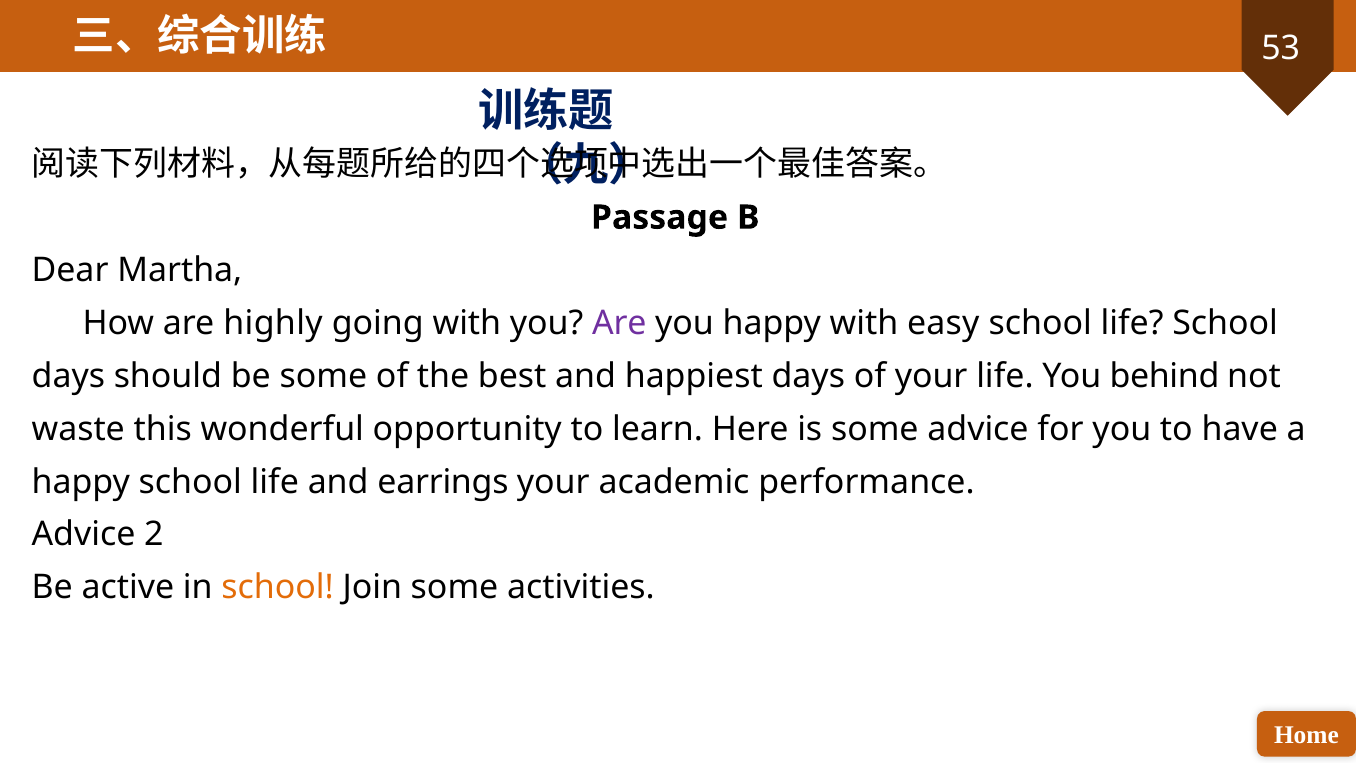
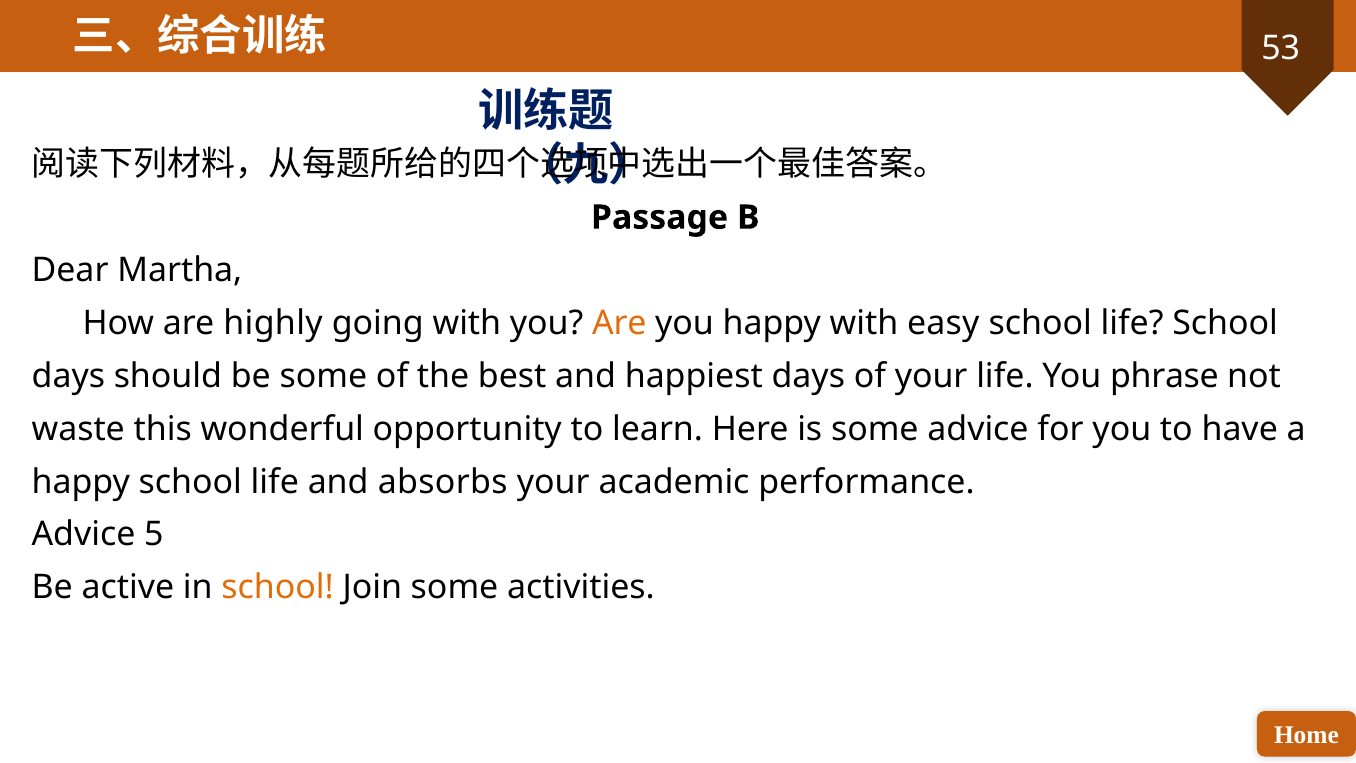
Are colour: purple -> orange (619, 323)
behind: behind -> phrase (1164, 376)
earrings: earrings -> absorbs (443, 482)
2: 2 -> 5 (154, 535)
